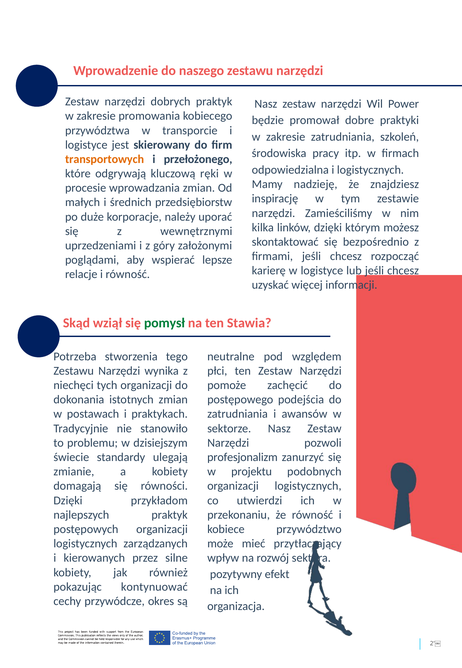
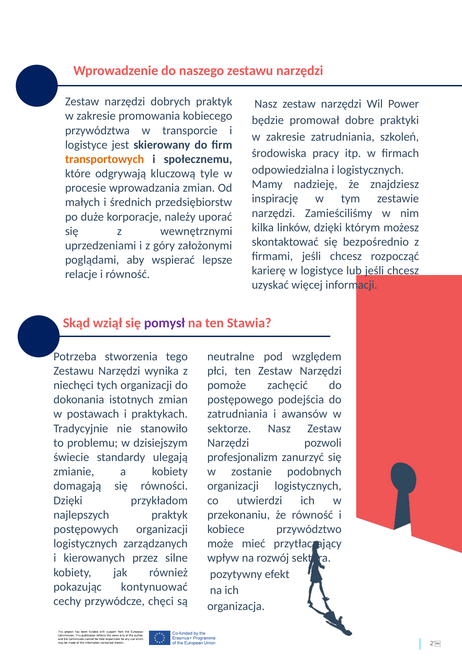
przełożonego: przełożonego -> społecznemu (198, 159)
ręki: ręki -> tyle (209, 173)
pomysł colour: green -> purple (165, 323)
projektu: projektu -> zostanie (252, 471)
okres: okres -> chęci (161, 601)
